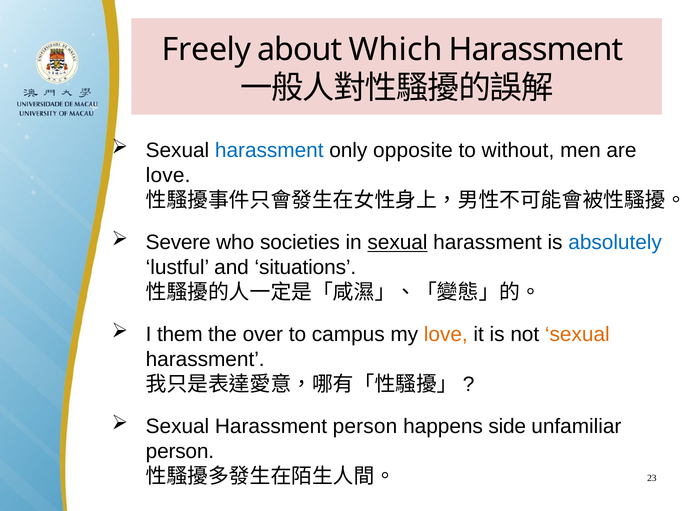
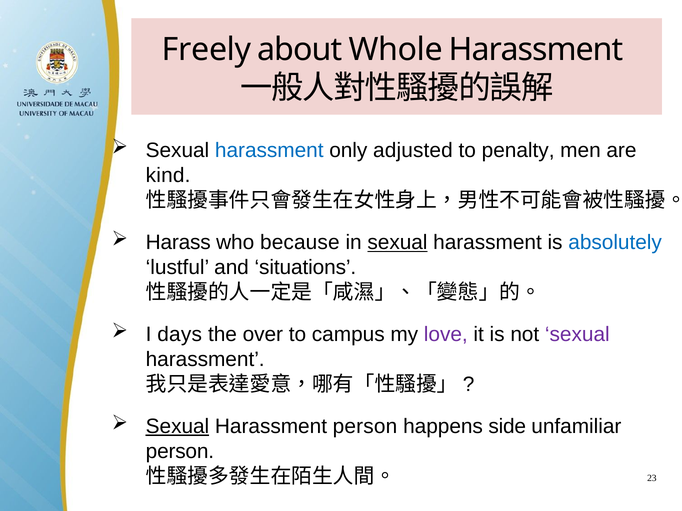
Which: Which -> Whole (396, 49)
opposite: opposite -> adjusted (413, 151)
without: without -> penalty (518, 151)
love: love -> kind (168, 176)
Severe: Severe -> Harass (178, 243)
societies: societies -> because (300, 243)
them: them -> days (180, 335)
love colour: orange -> purple (446, 335)
sexual colour: orange -> purple (577, 335)
Sexual underline: none -> present (177, 427)
